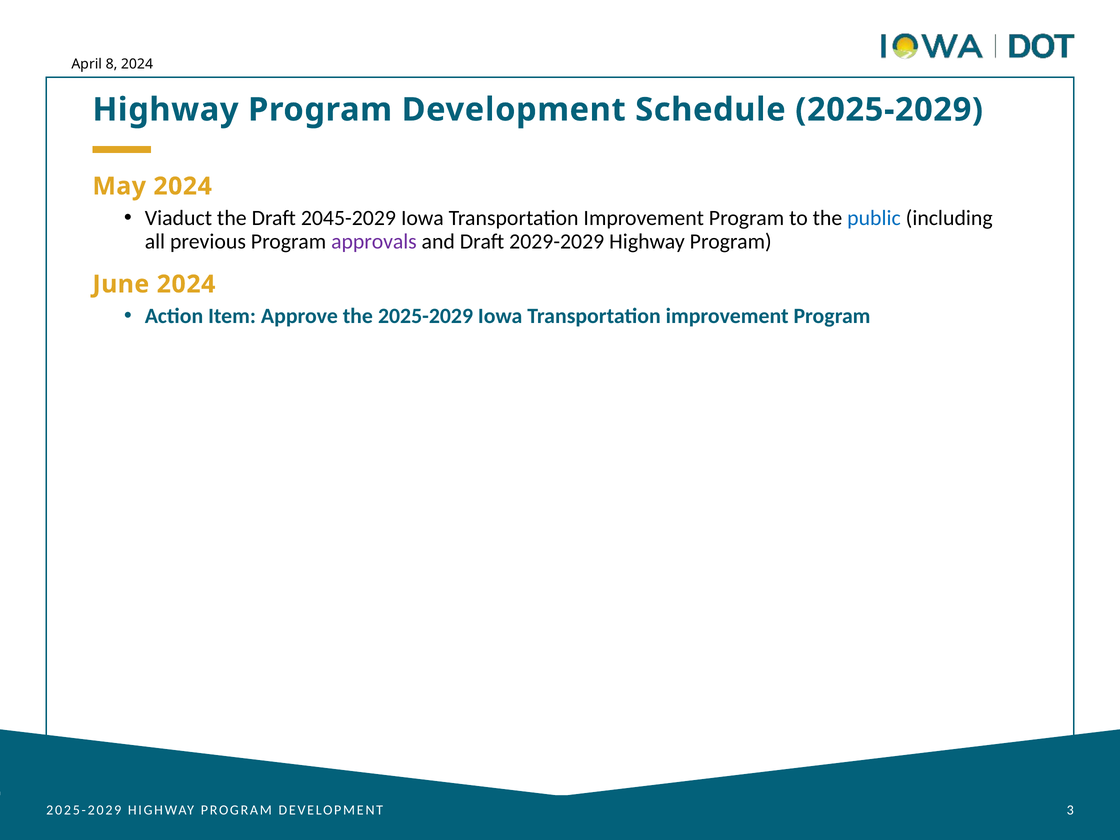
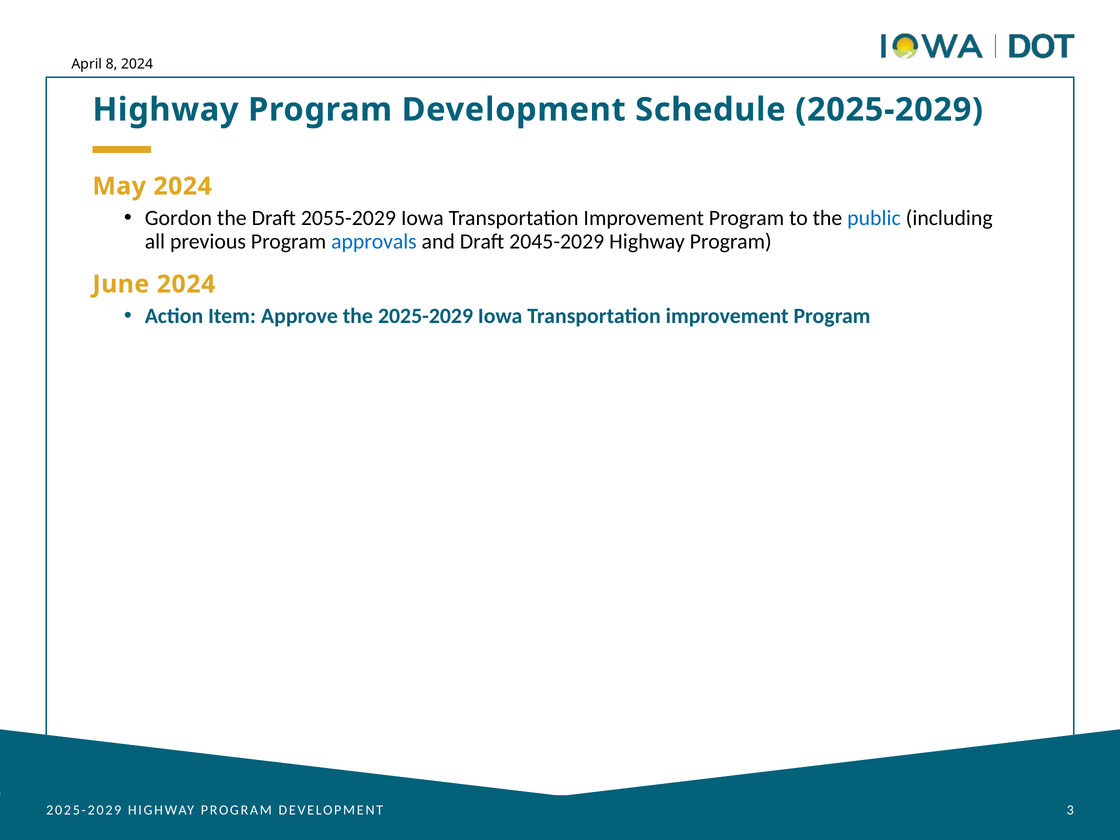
Viaduct: Viaduct -> Gordon (178, 218)
2045-2029: 2045-2029 -> 2055-2029 (348, 218)
approvals colour: purple -> blue (374, 242)
2029-2029: 2029-2029 -> 2045-2029 (557, 242)
